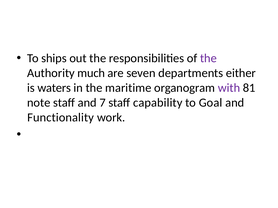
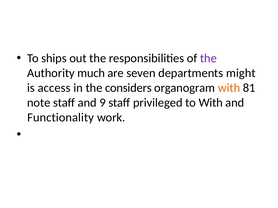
either: either -> might (241, 73)
waters: waters -> access (54, 88)
maritime: maritime -> considers (128, 88)
with colour: purple -> orange (229, 88)
7: 7 -> 9 (103, 103)
capability: capability -> privileged (158, 103)
to Goal: Goal -> With (211, 103)
